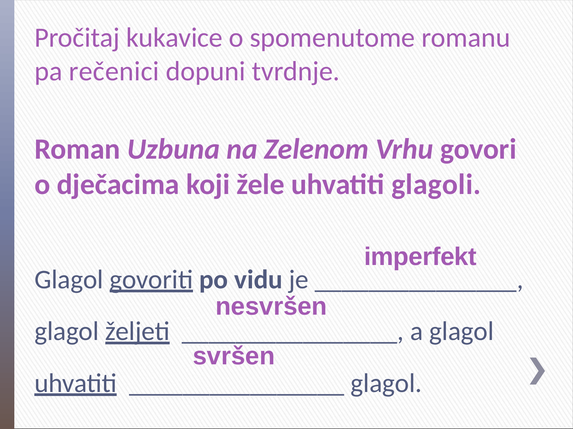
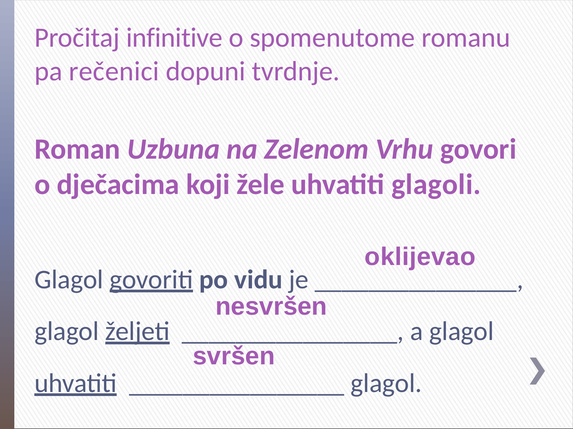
kukavice: kukavice -> infinitive (174, 38)
imperfekt: imperfekt -> oklijevao (420, 257)
